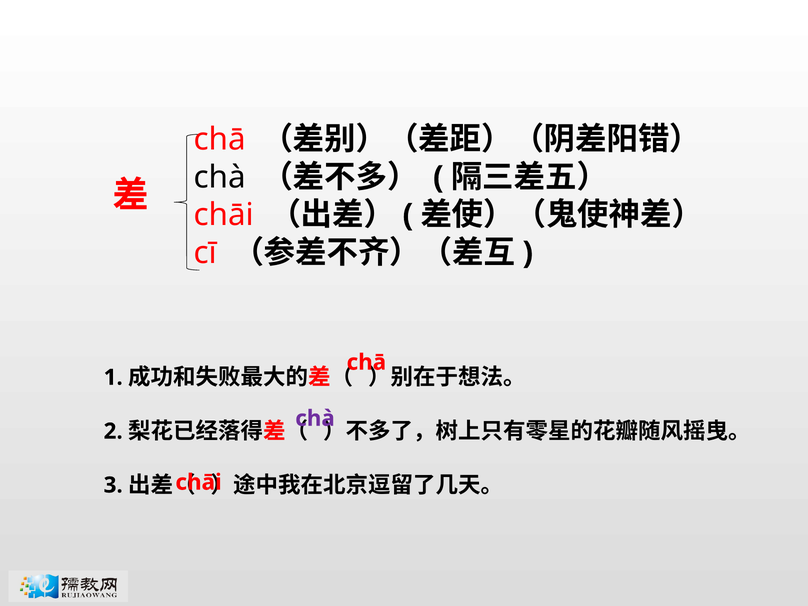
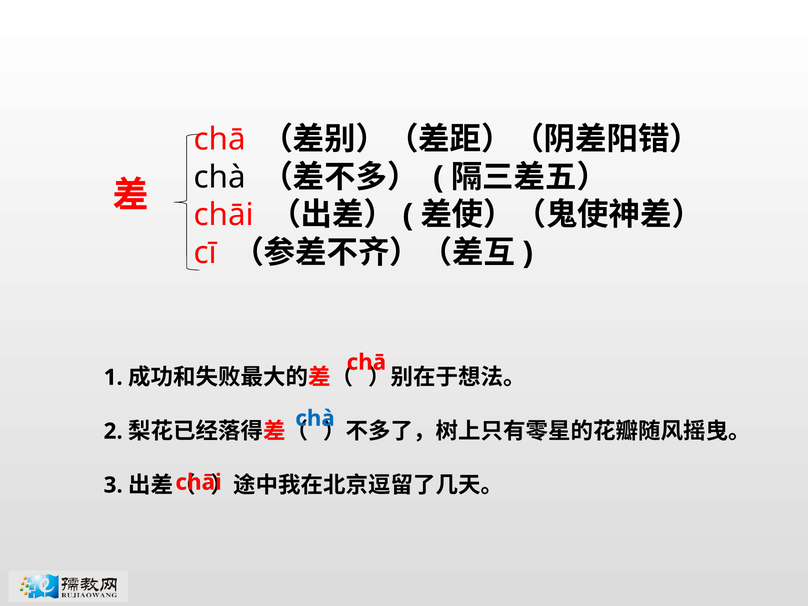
chà colour: purple -> blue (315, 418)
